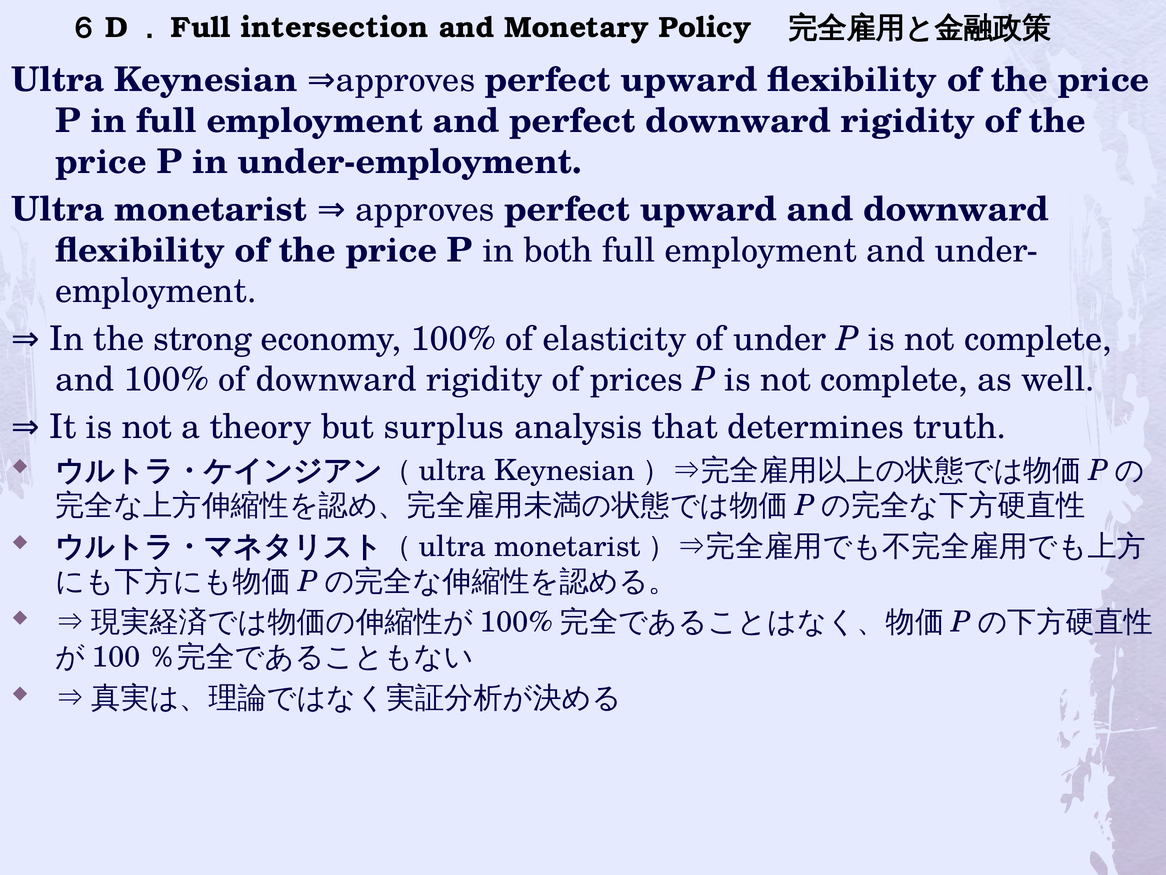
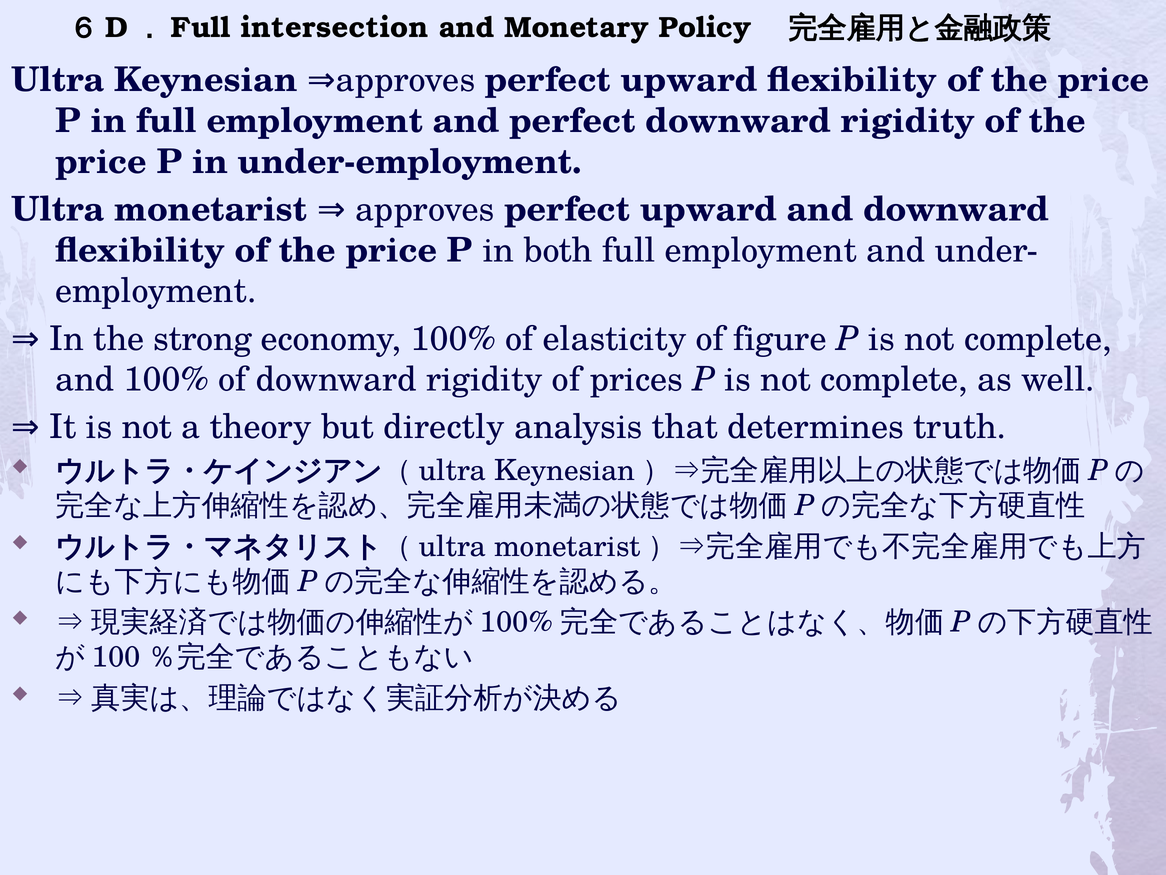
under: under -> figure (780, 339)
surplus: surplus -> directly (444, 427)
